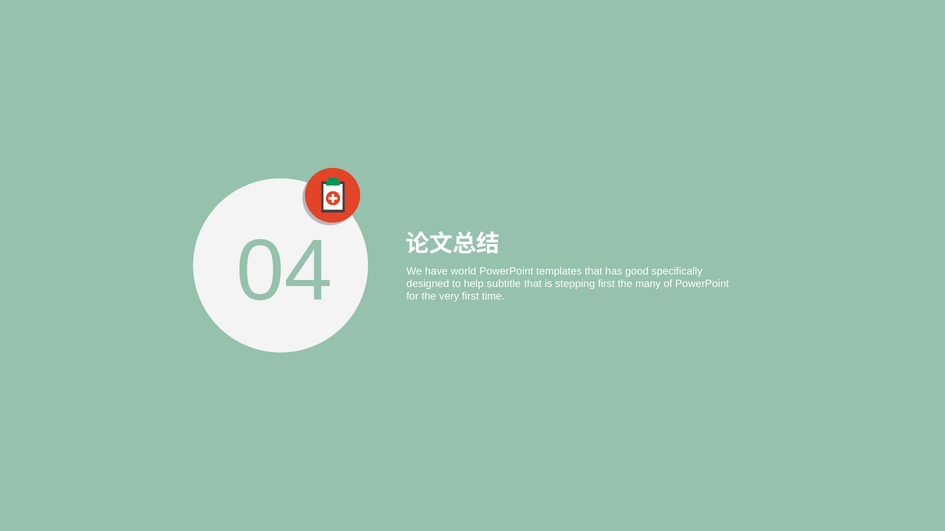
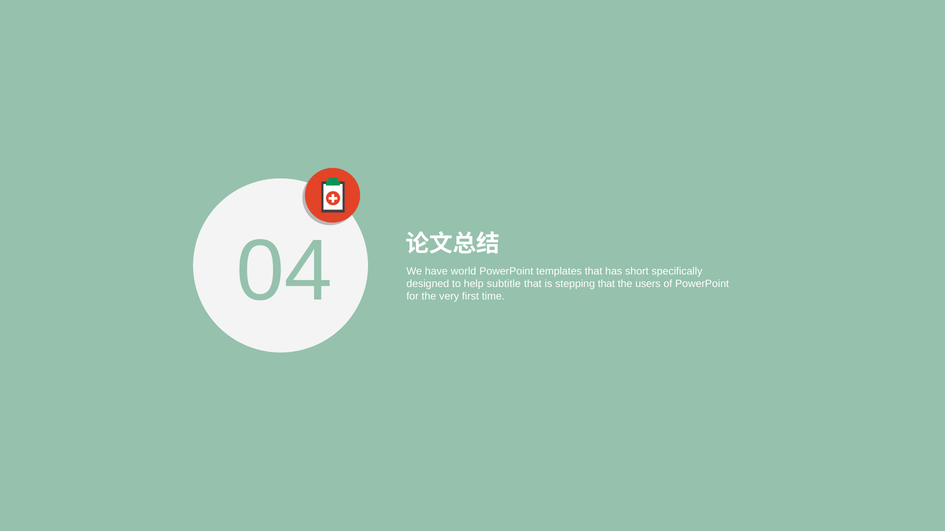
good: good -> short (637, 271)
stepping first: first -> that (606, 284)
many: many -> users (648, 284)
